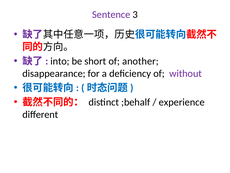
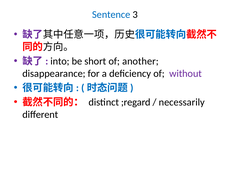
Sentence colour: purple -> blue (111, 15)
;behalf: ;behalf -> ;regard (136, 102)
experience: experience -> necessarily (182, 102)
